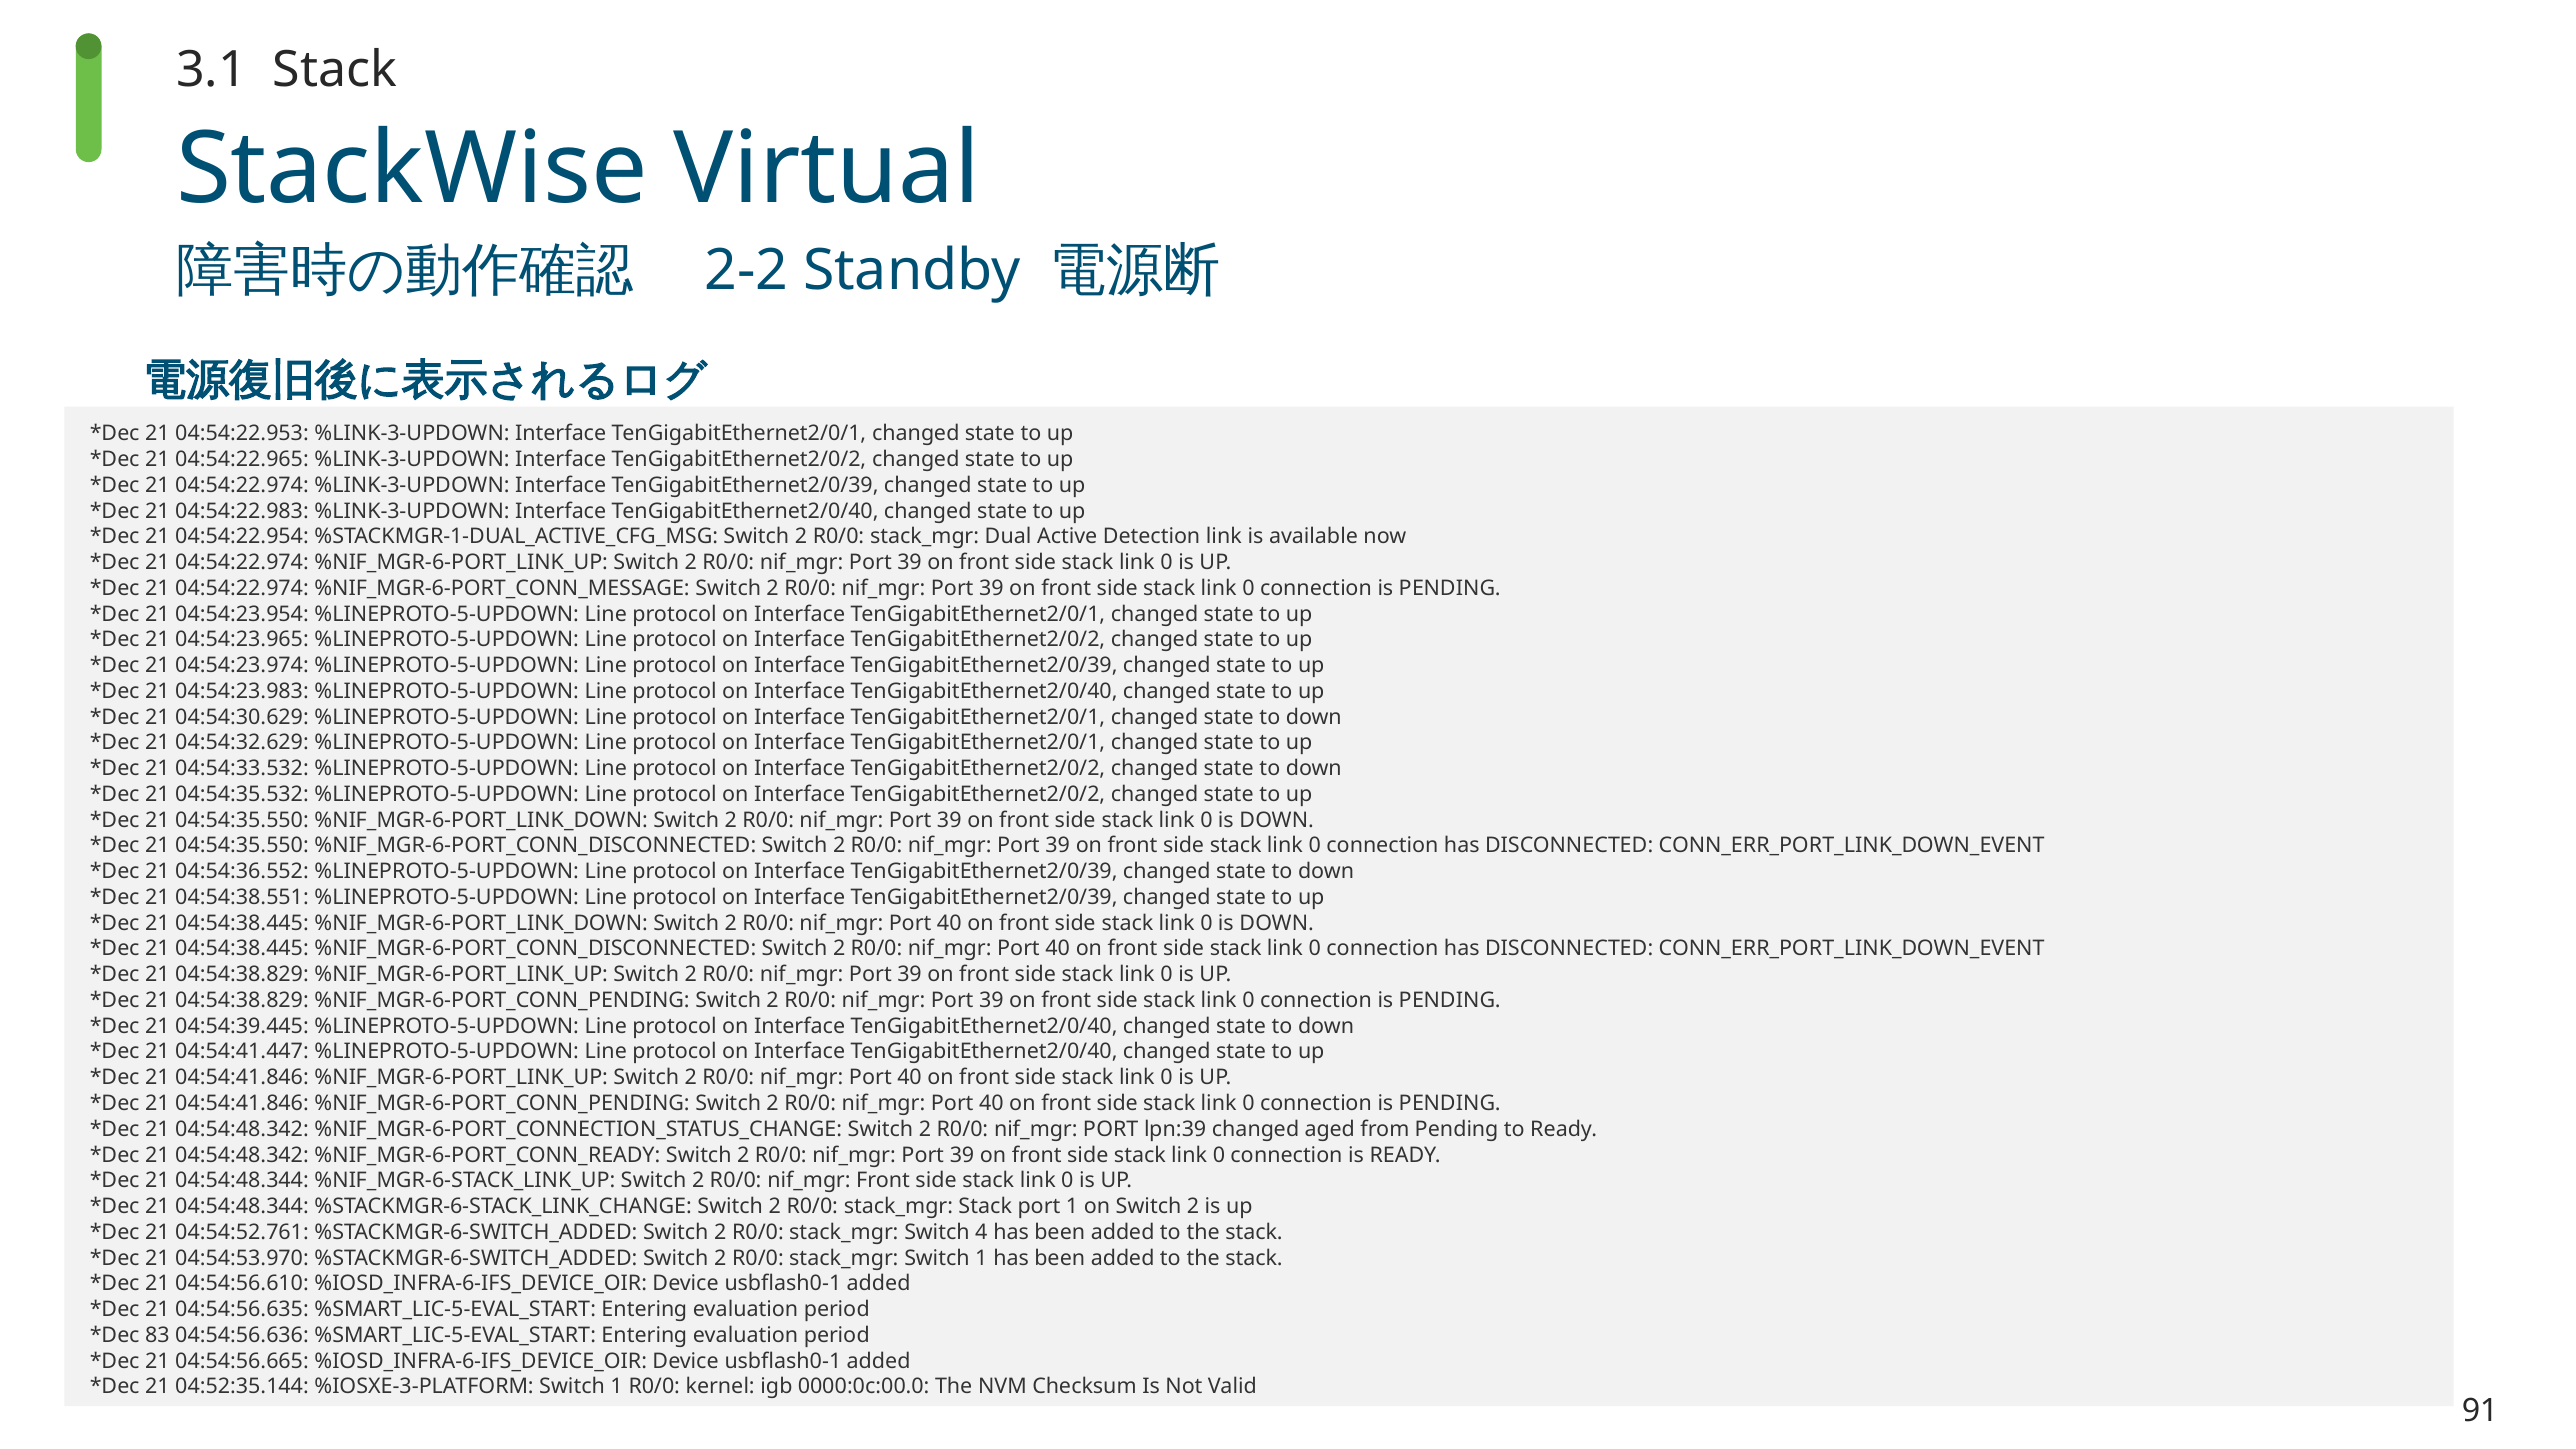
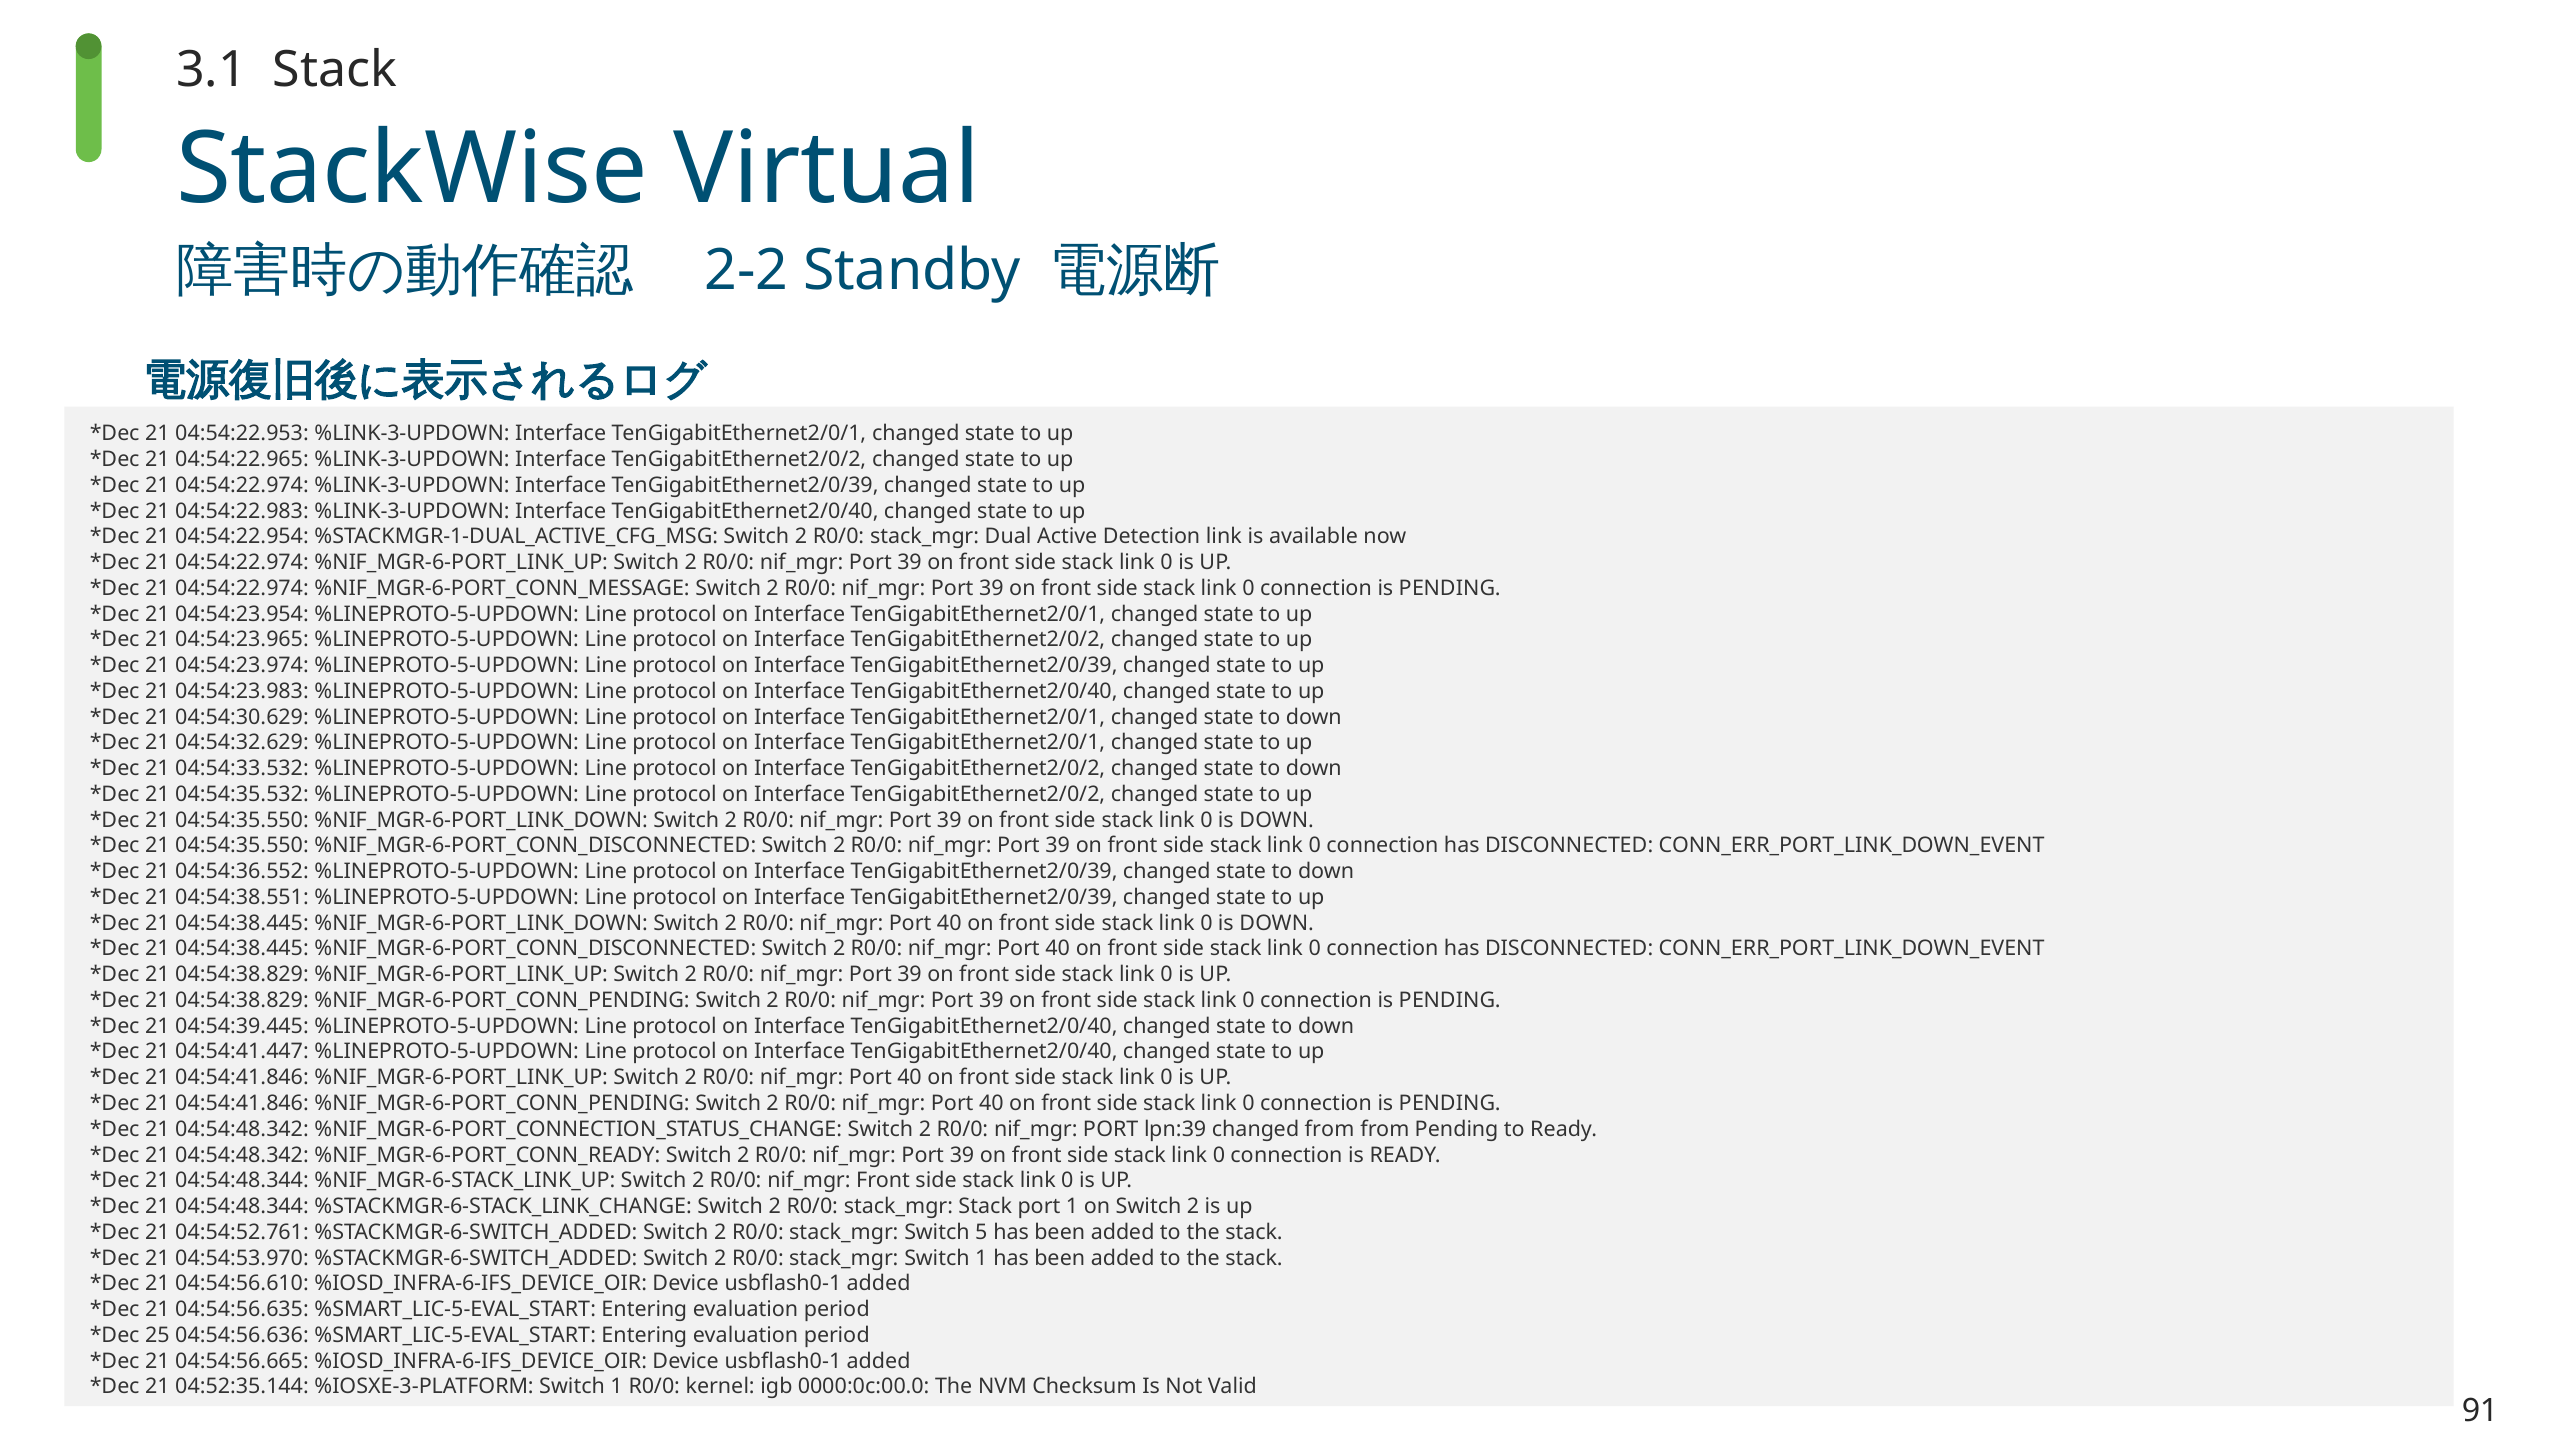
changed aged: aged -> from (1330, 1129)
4: 4 -> 5 (981, 1232)
83: 83 -> 25 (157, 1335)
